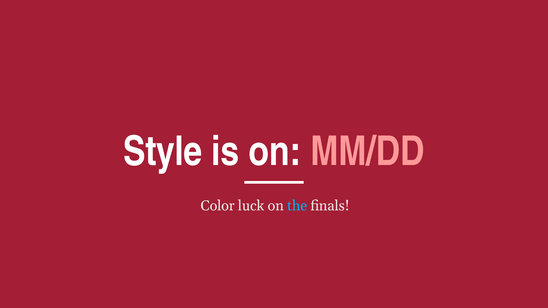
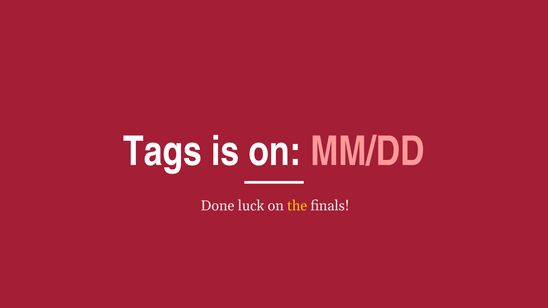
Style: Style -> Tags (163, 152)
Color: Color -> Done (218, 206)
the colour: light blue -> yellow (297, 206)
